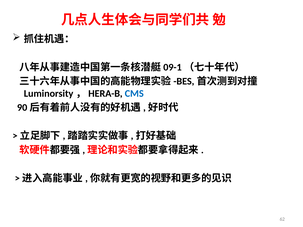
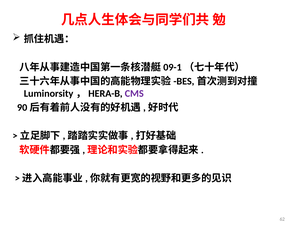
CMS colour: blue -> purple (134, 94)
